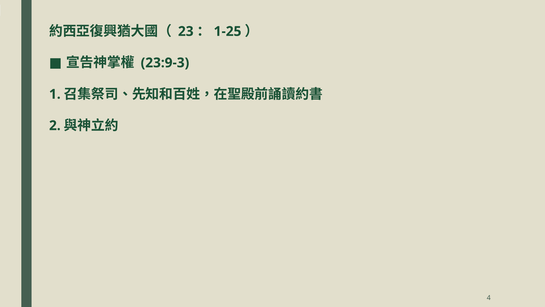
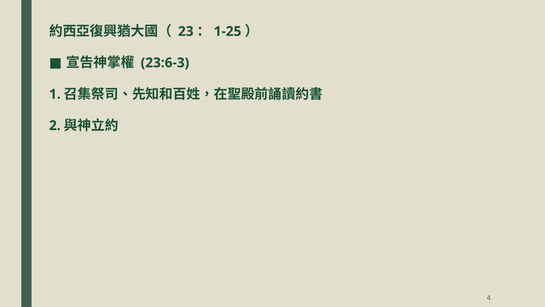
23:9-3: 23:9-3 -> 23:6-3 (165, 63)
